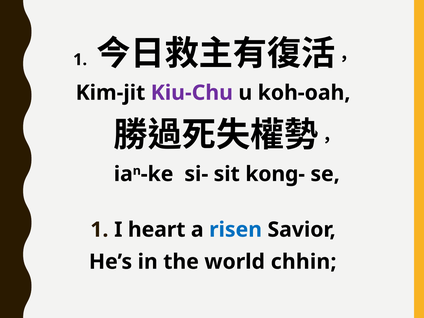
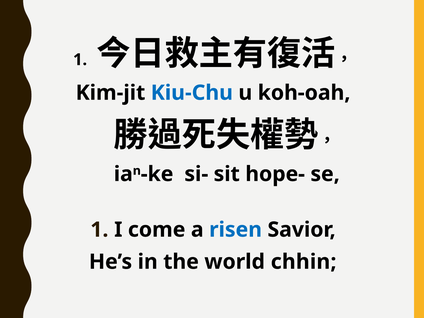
Kiu-Chu colour: purple -> blue (192, 93)
kong-: kong- -> hope- (275, 174)
heart: heart -> come (157, 230)
